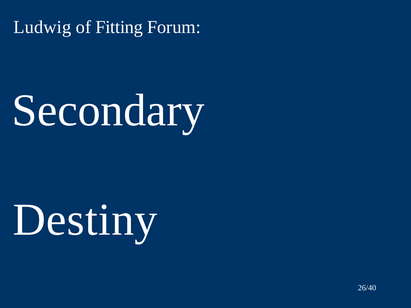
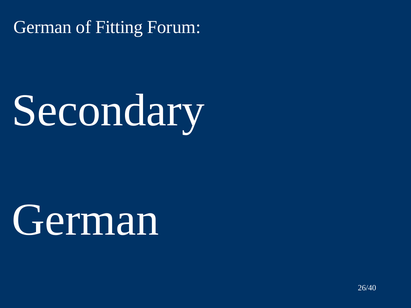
Ludwig: Ludwig -> German (43, 27)
Destiny: Destiny -> German (85, 220)
